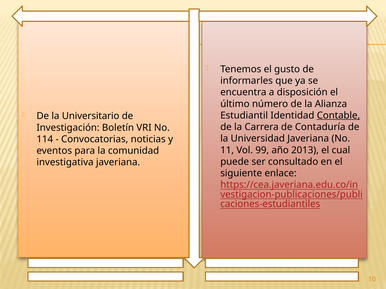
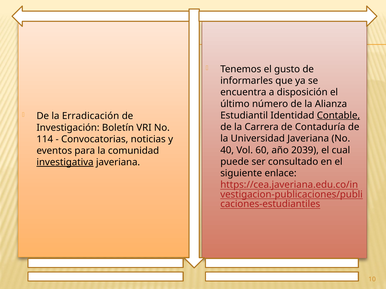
Universitario: Universitario -> Erradicación (91, 116)
11: 11 -> 40 (227, 150)
99: 99 -> 60 (262, 150)
2013: 2013 -> 2039 (305, 150)
investigativa underline: none -> present (65, 163)
